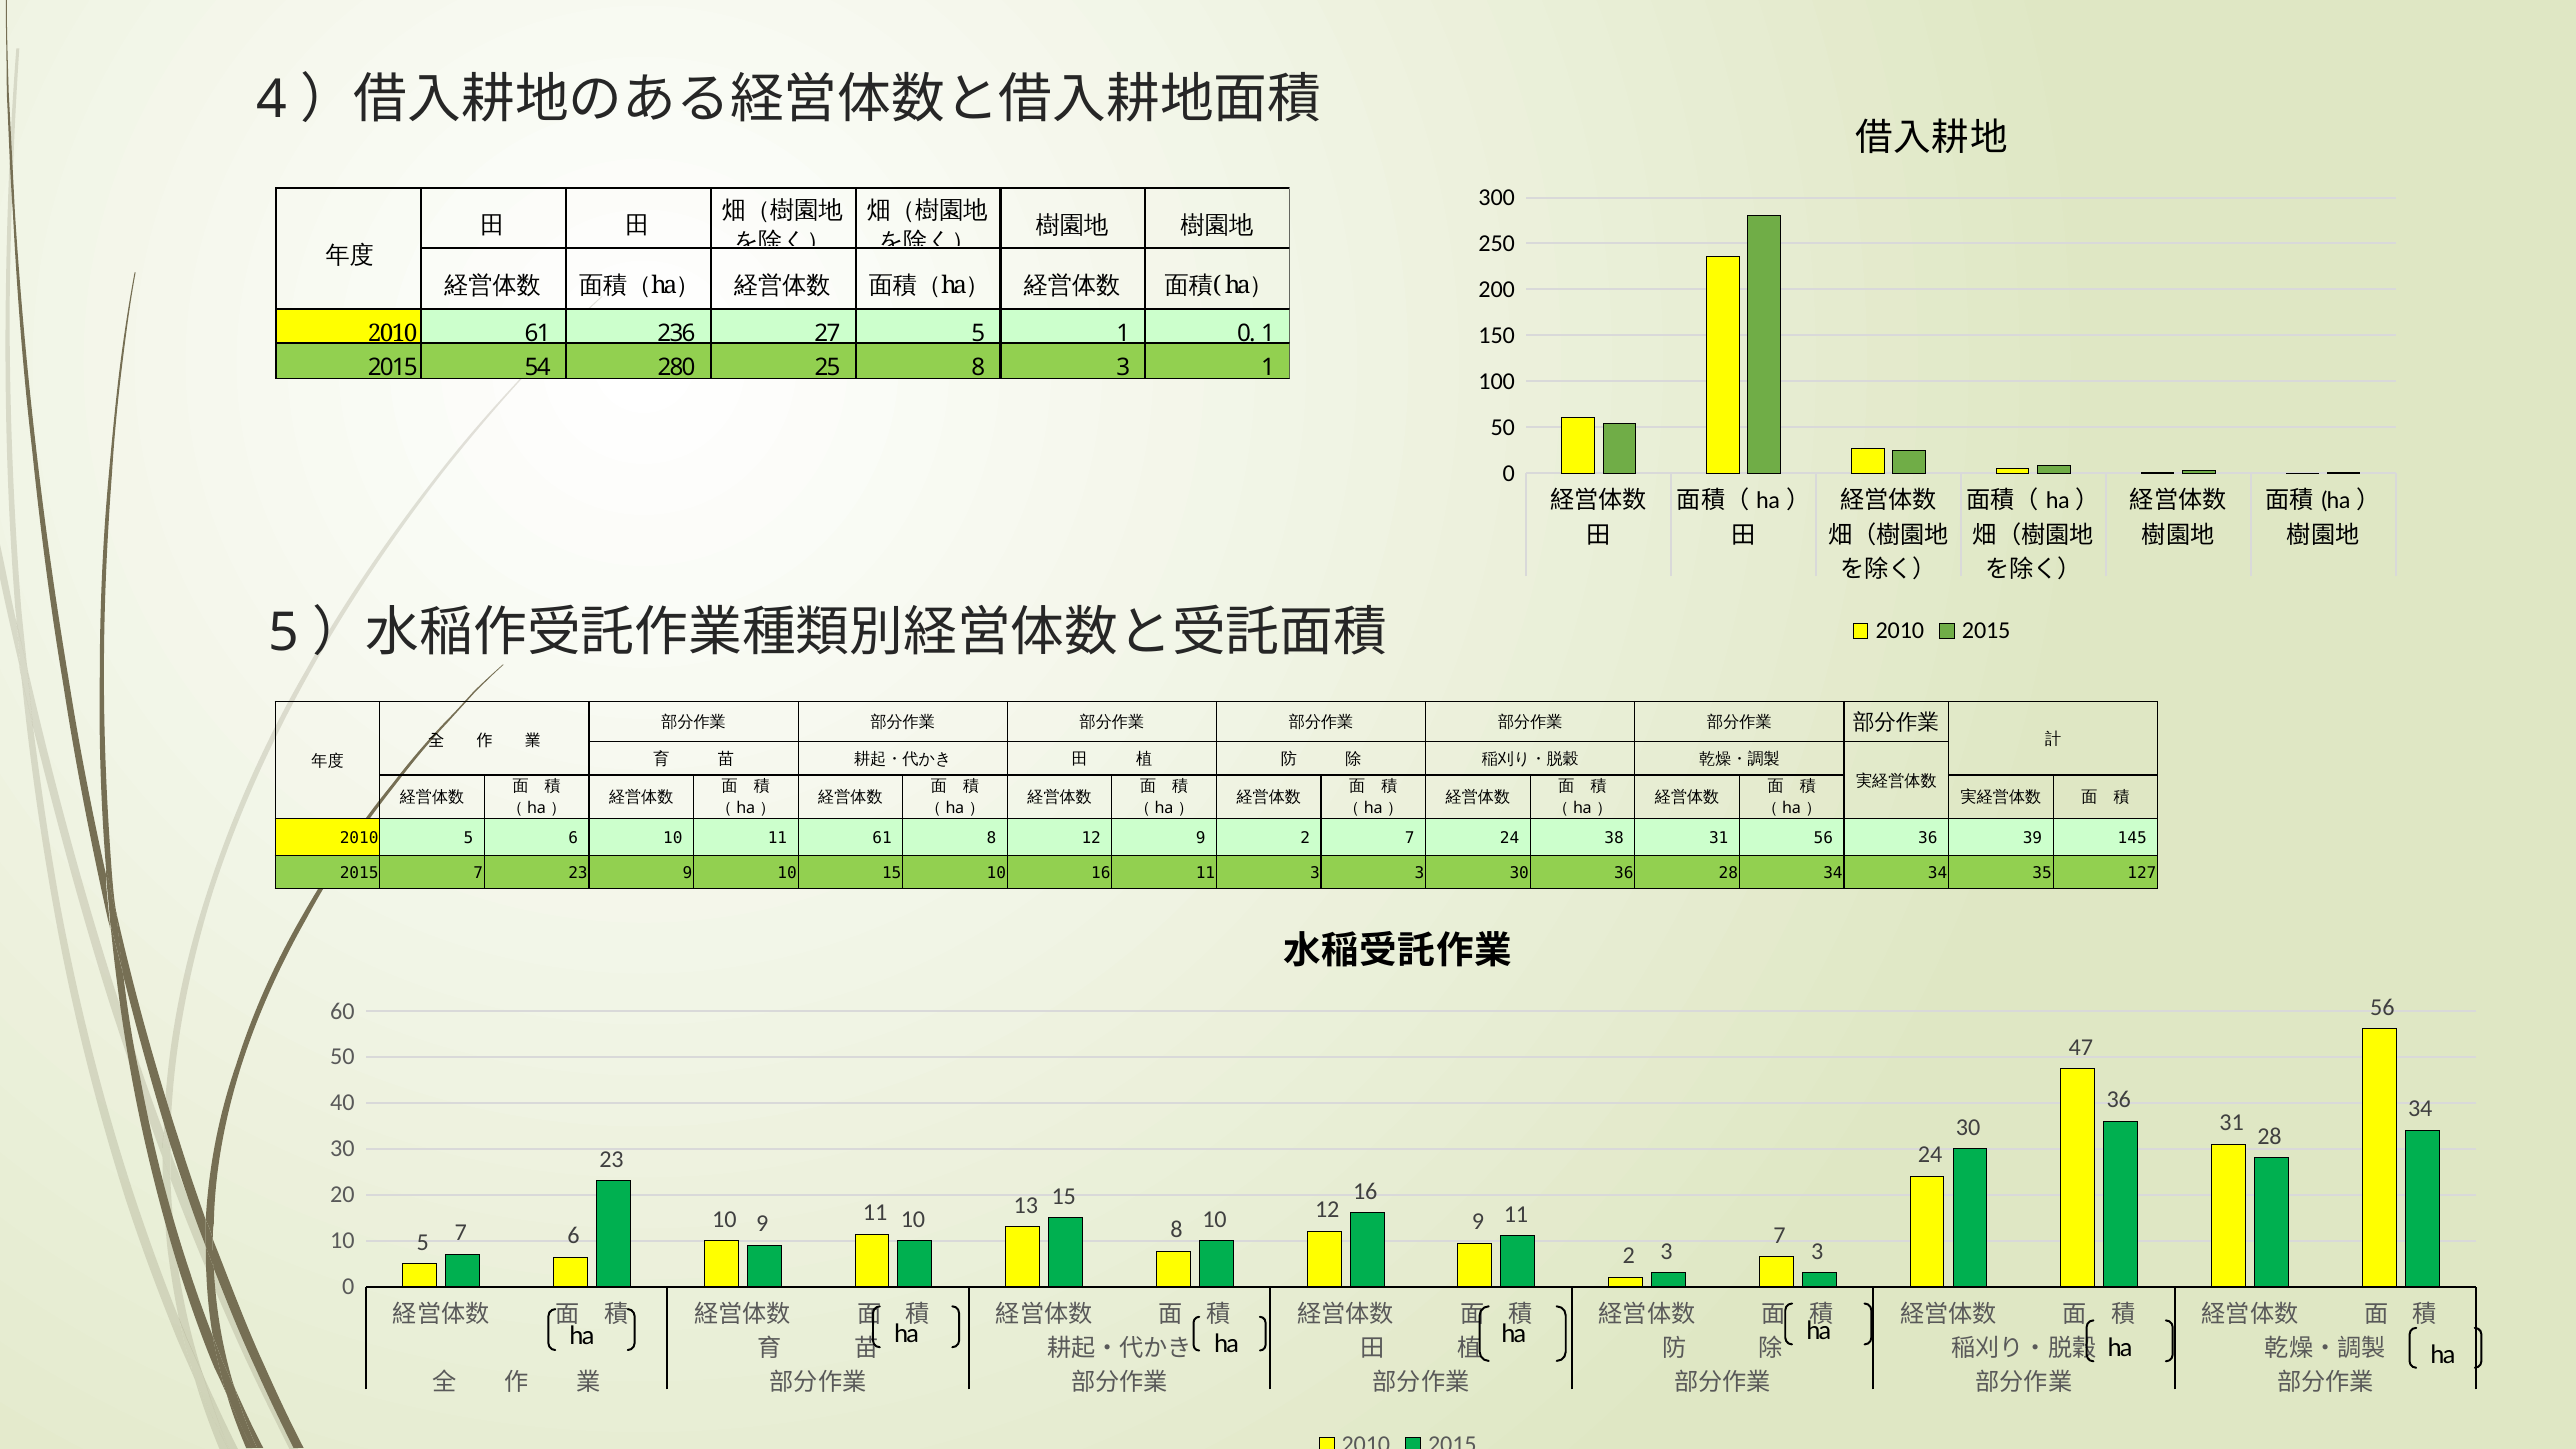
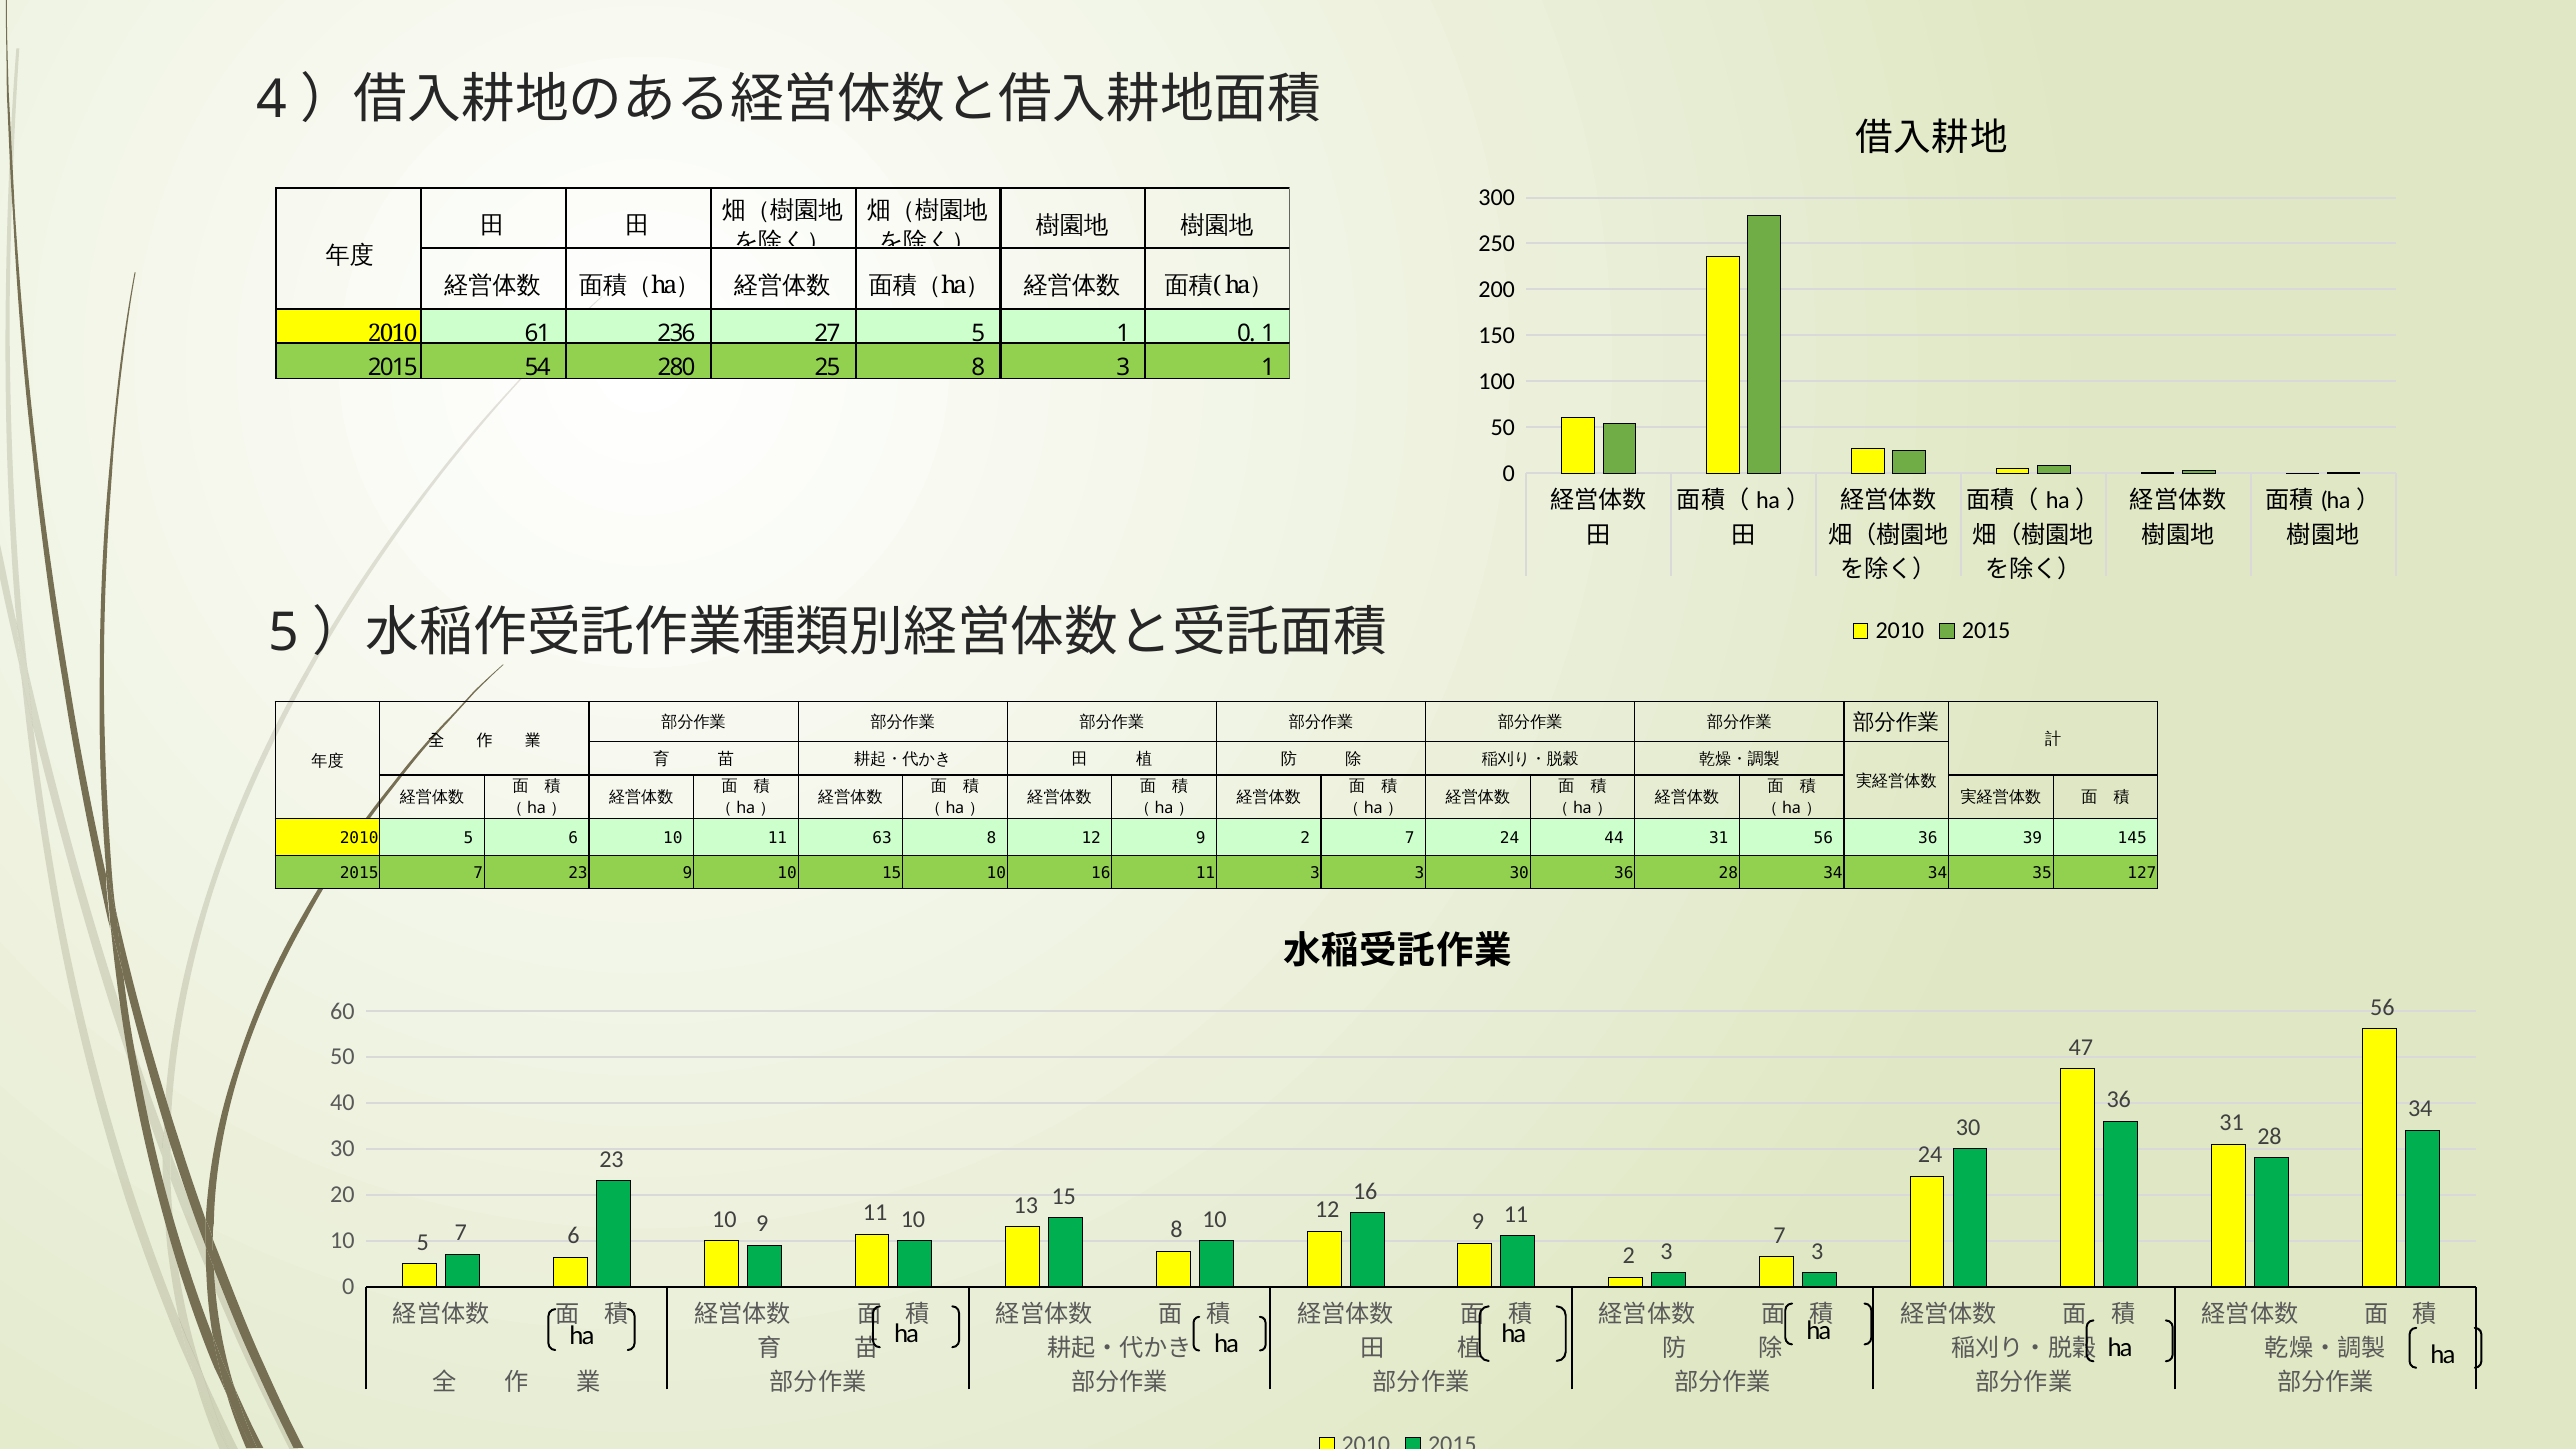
11 61: 61 -> 63 (882, 838)
38: 38 -> 44 (1614, 838)
